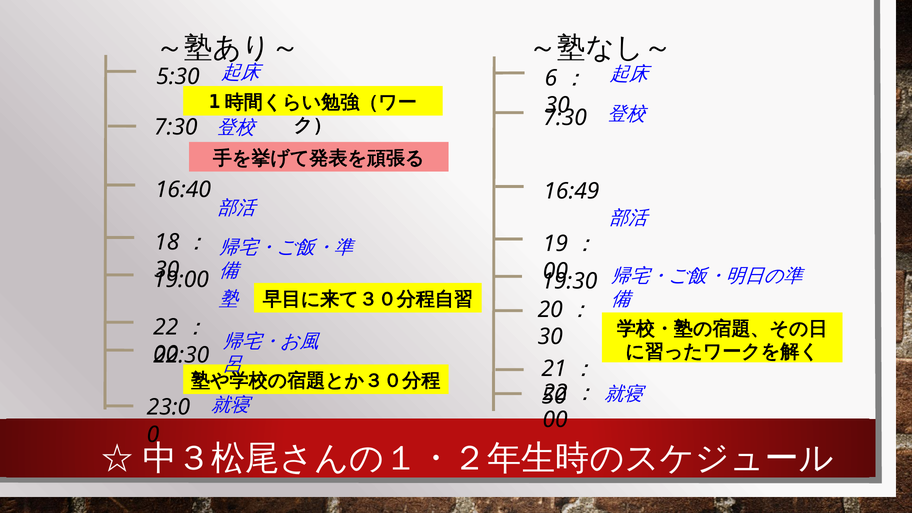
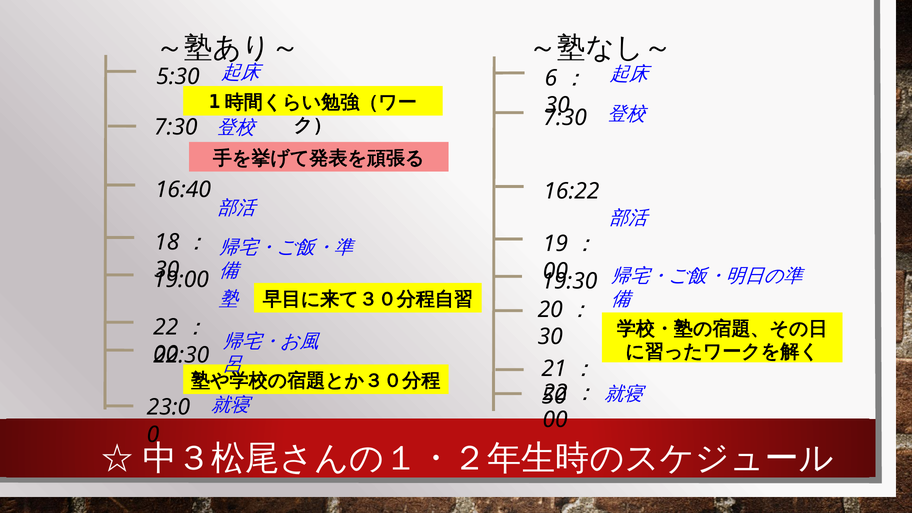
16:49: 16:49 -> 16:22 (571, 191)
